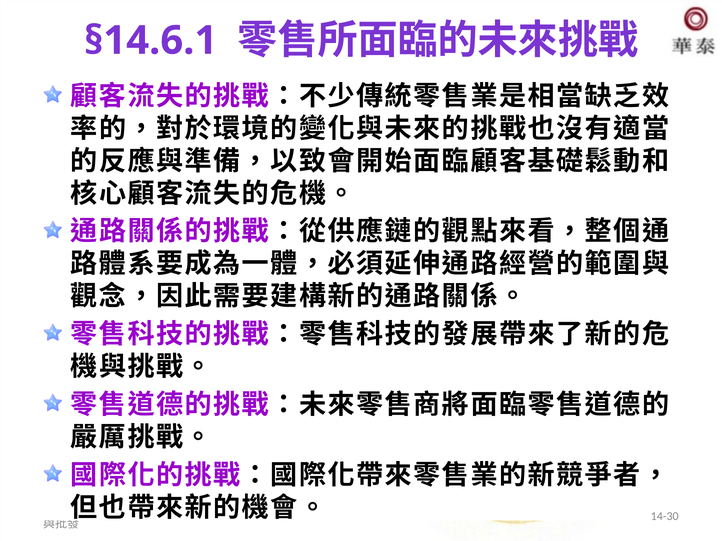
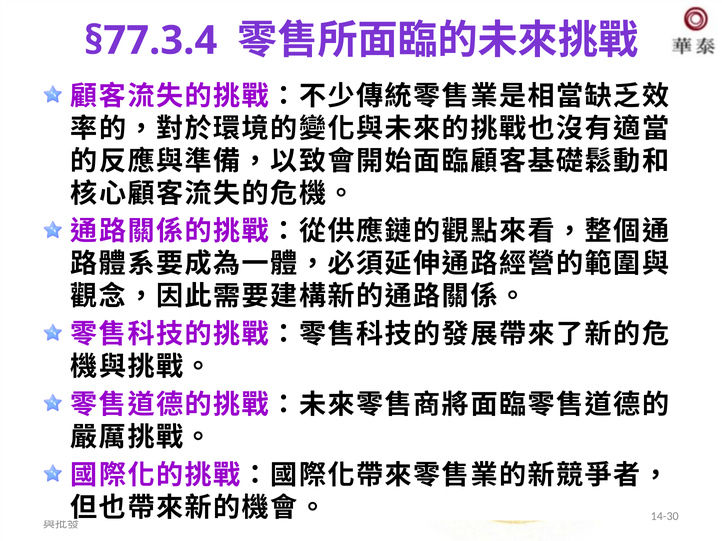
§14.6.1: §14.6.1 -> §77.3.4 (151, 41)
